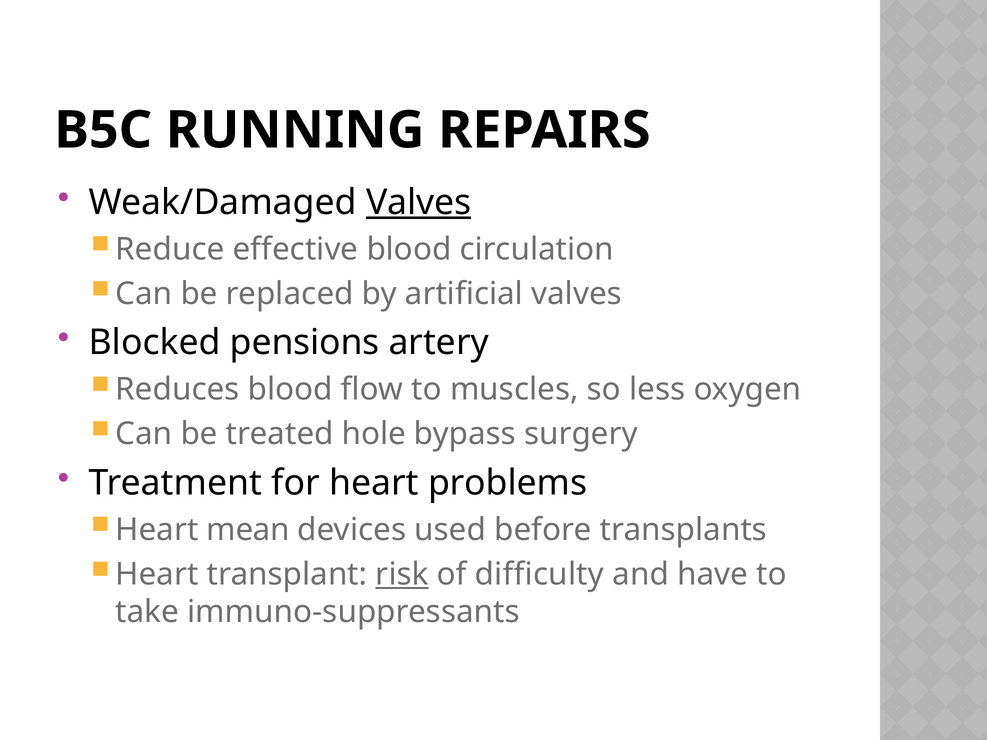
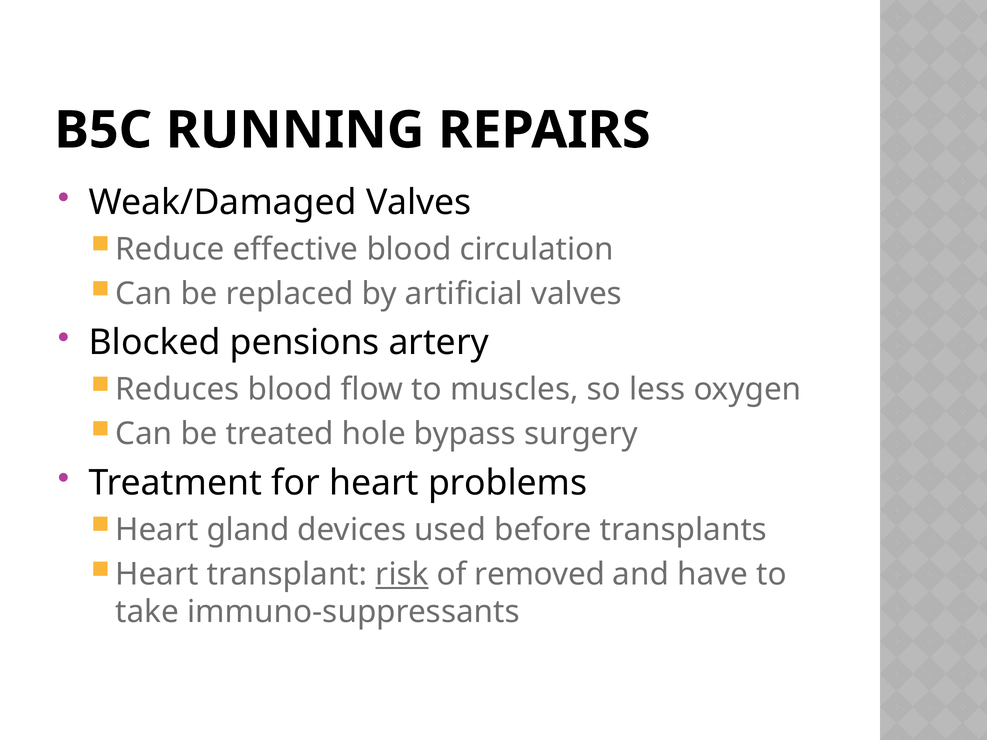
Valves underline: present -> none (419, 202)
mean: mean -> gland (248, 530)
difficulty: difficulty -> removed (540, 574)
